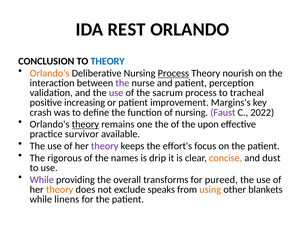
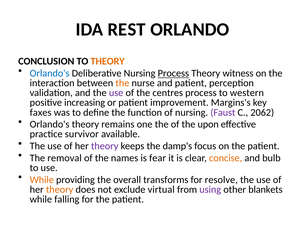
THEORY colour: blue -> orange (108, 61)
Orlando's colour: orange -> blue (50, 73)
nourish: nourish -> witness (238, 73)
the colour: purple -> orange (122, 83)
sacrum: sacrum -> centres (168, 93)
tracheal: tracheal -> western (247, 93)
crash: crash -> faxes (41, 112)
2022: 2022 -> 2062 (262, 112)
theory underline: present -> none (85, 124)
effort's: effort's -> damp's (177, 146)
rigorous: rigorous -> removal (65, 158)
drip: drip -> fear (158, 158)
dust: dust -> bulb (271, 158)
While colour: purple -> orange (42, 179)
pureed: pureed -> resolve (221, 179)
speaks: speaks -> virtual (161, 189)
using colour: orange -> purple (210, 189)
linens: linens -> falling (67, 199)
